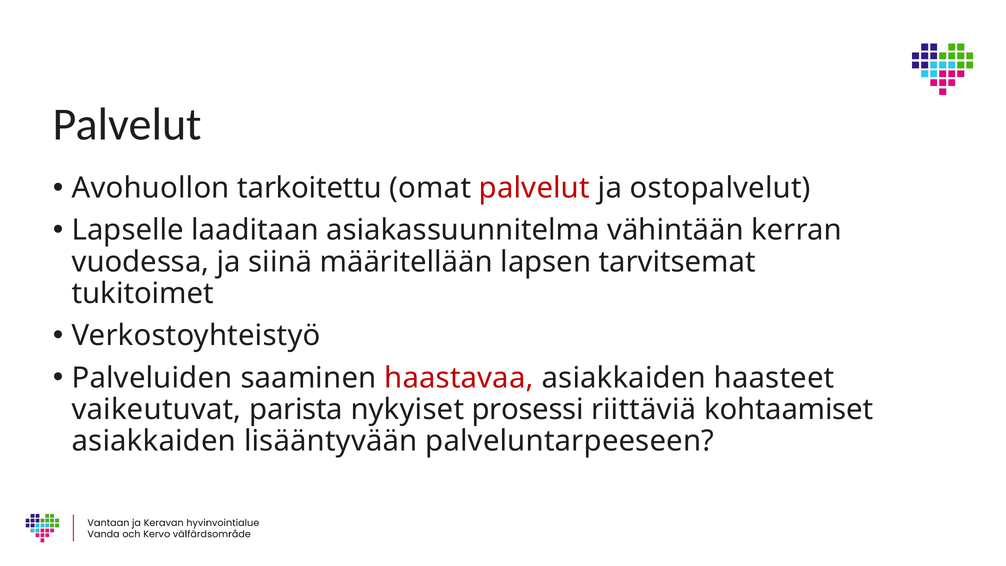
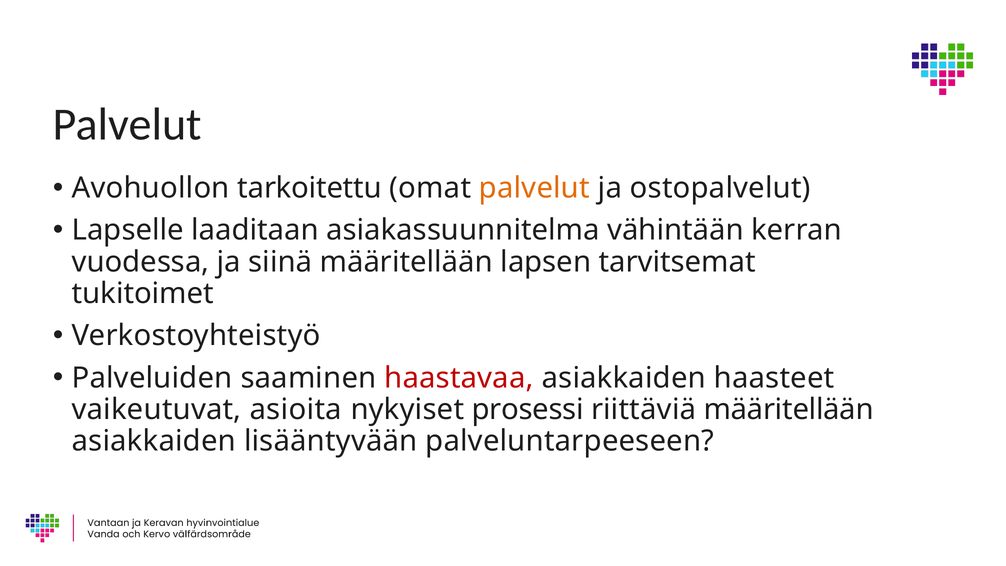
palvelut colour: red -> orange (534, 188)
parista: parista -> asioita (296, 409)
riittäviä kohtaamiset: kohtaamiset -> määritellään (789, 409)
